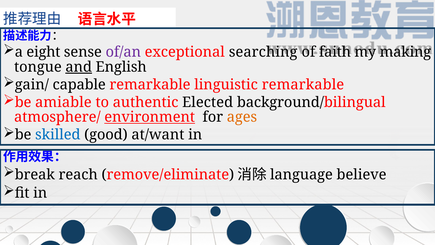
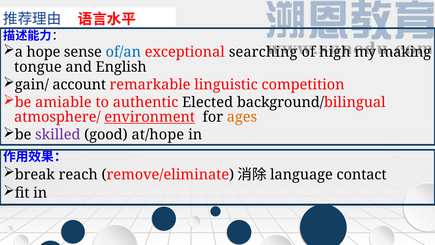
eight: eight -> hope (43, 52)
of/an colour: purple -> blue (123, 52)
faith: faith -> high (335, 52)
and underline: present -> none (79, 67)
capable: capable -> account (79, 85)
linguistic remarkable: remarkable -> competition (303, 85)
skilled colour: blue -> purple (58, 135)
at/want: at/want -> at/hope (158, 135)
believe: believe -> contact (362, 174)
